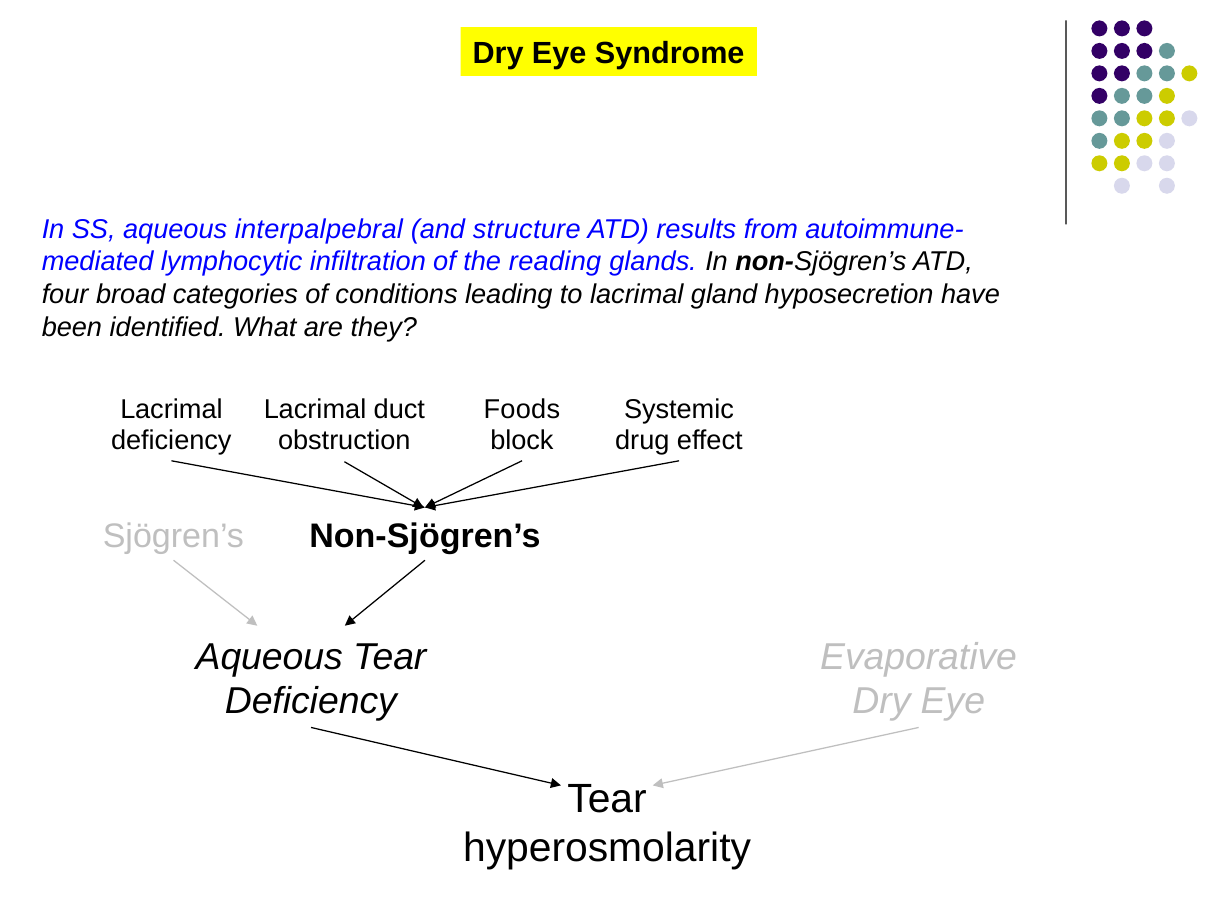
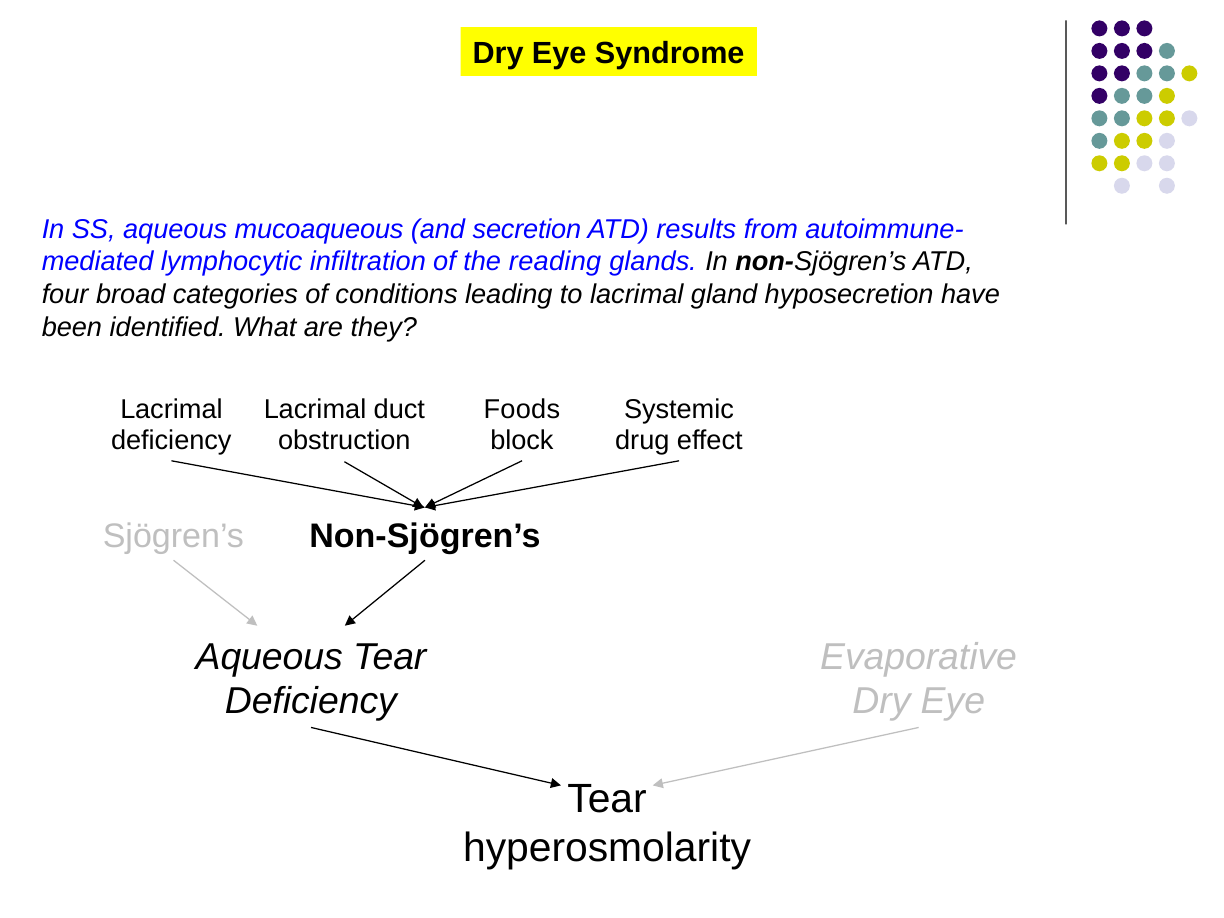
interpalpebral: interpalpebral -> mucoaqueous (319, 229)
structure: structure -> secretion (527, 229)
